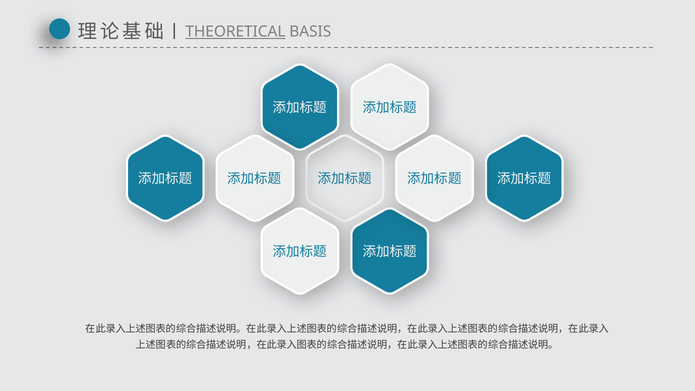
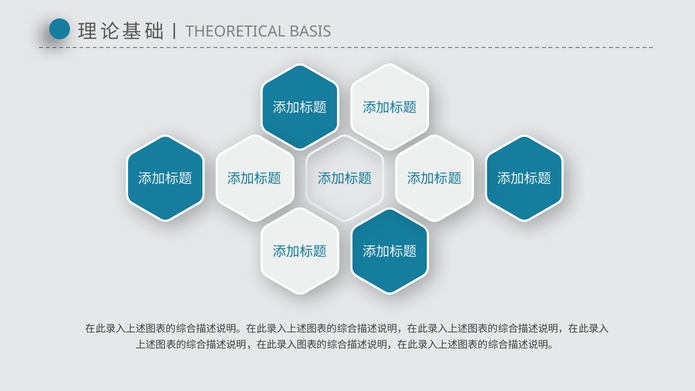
THEORETICAL underline: present -> none (235, 32)
